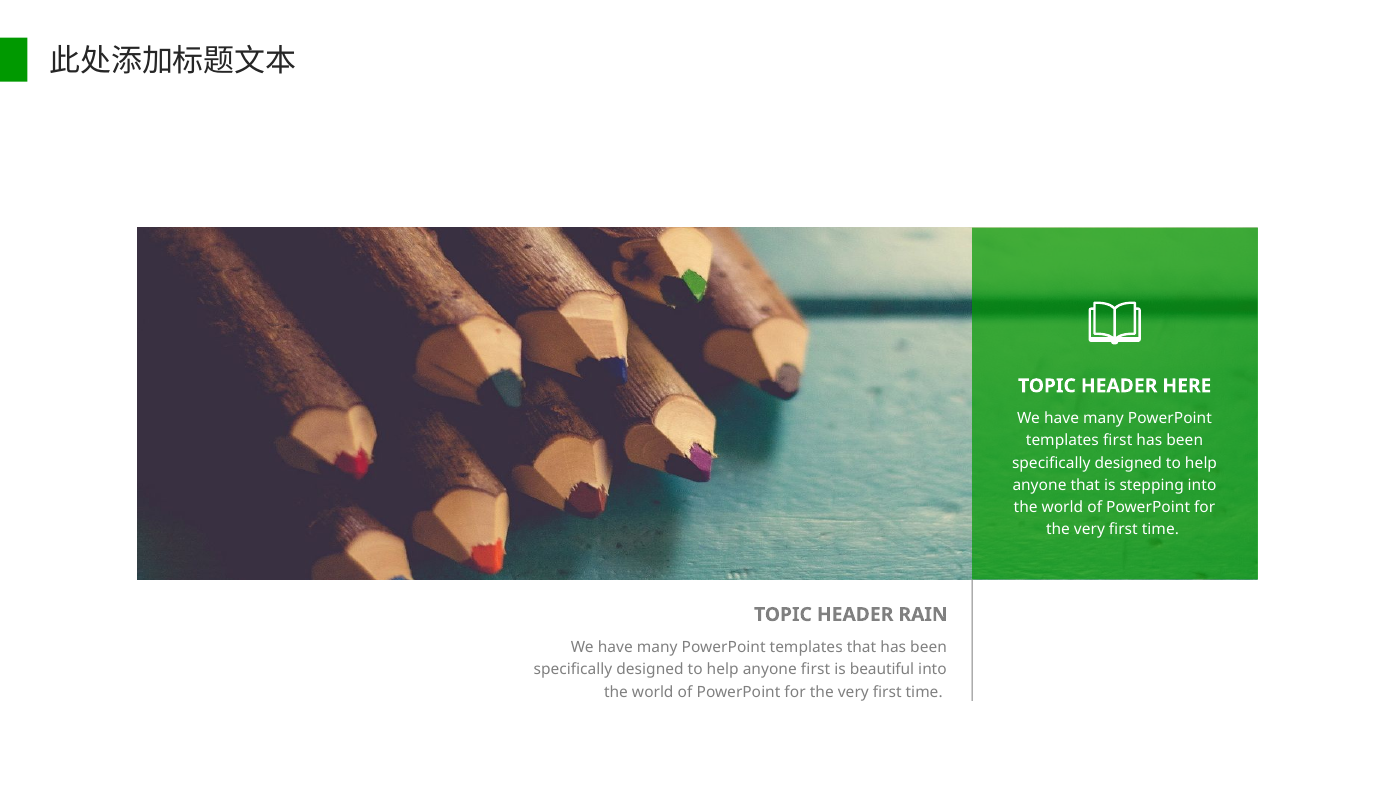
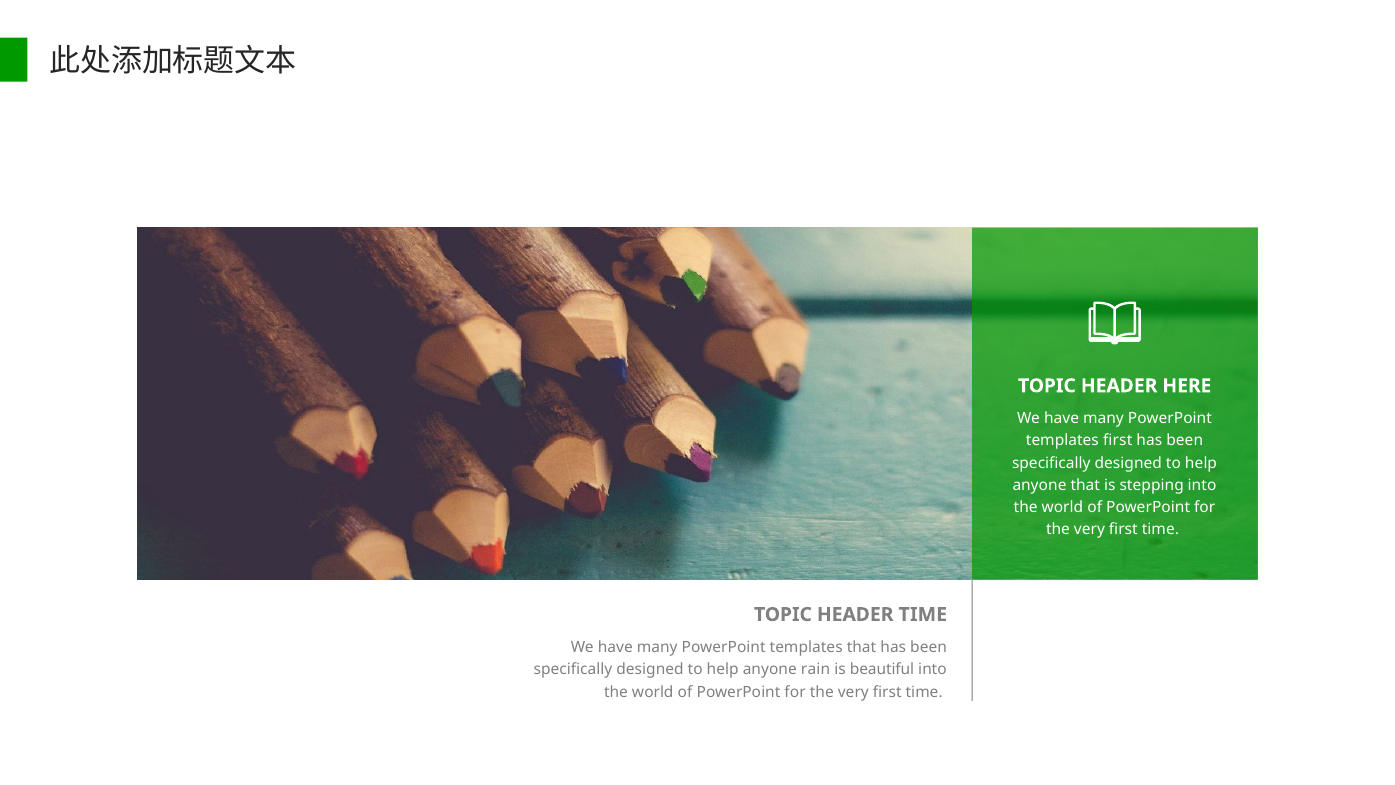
HEADER RAIN: RAIN -> TIME (923, 614)
anyone first: first -> rain (816, 669)
